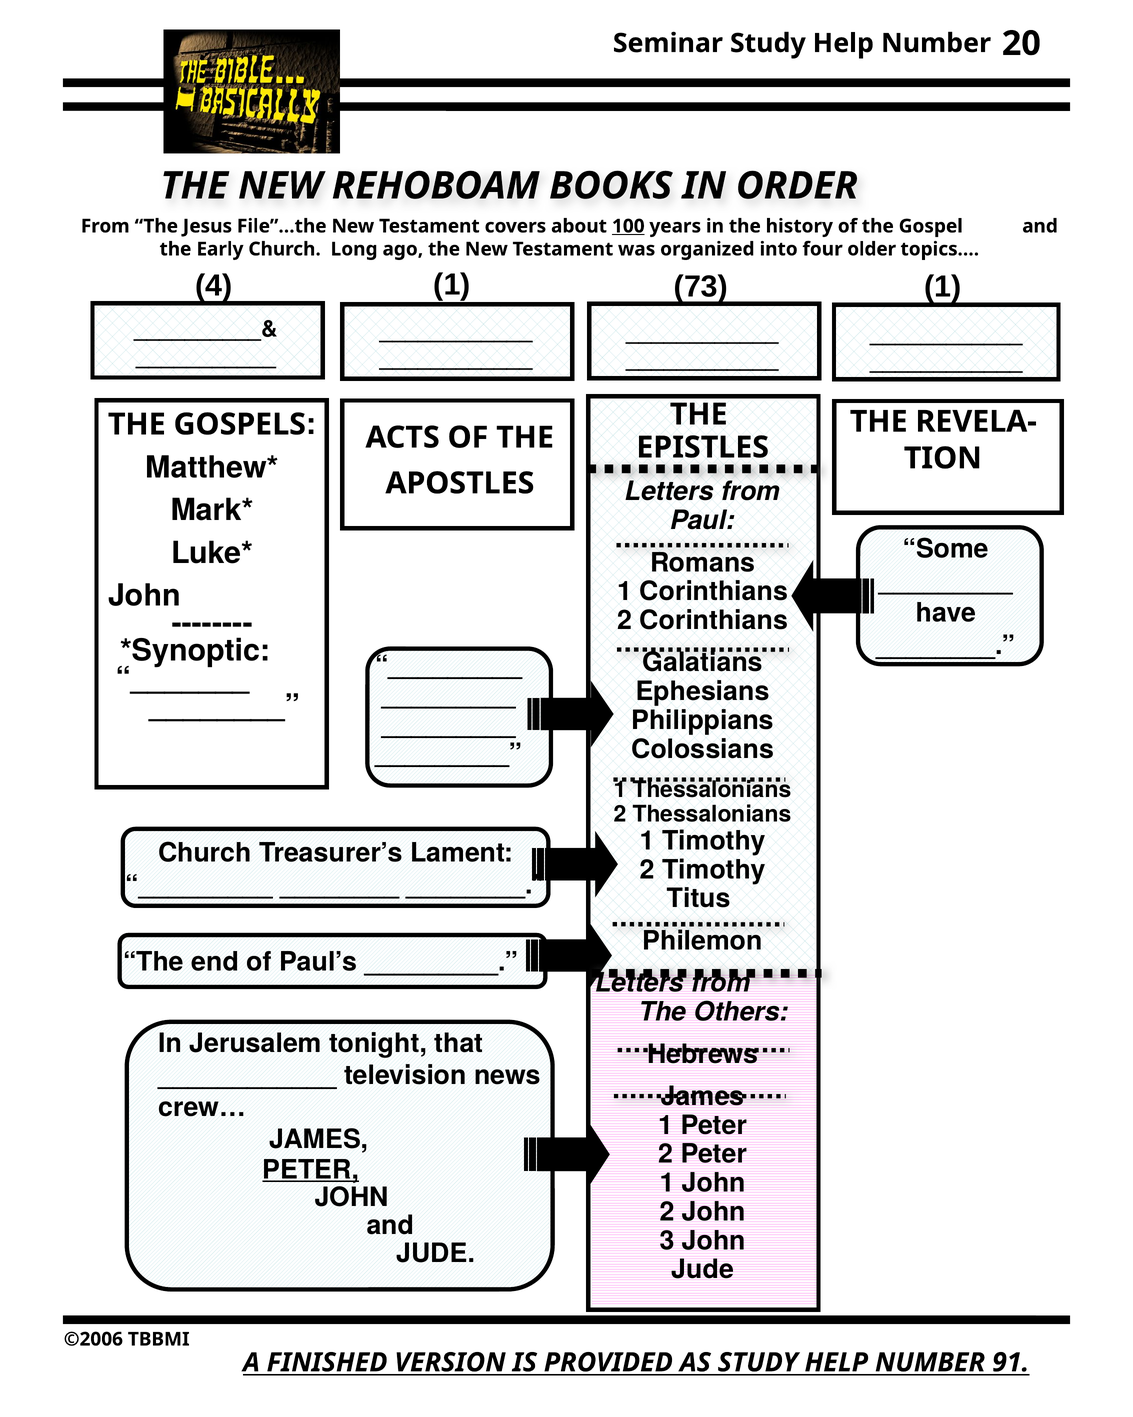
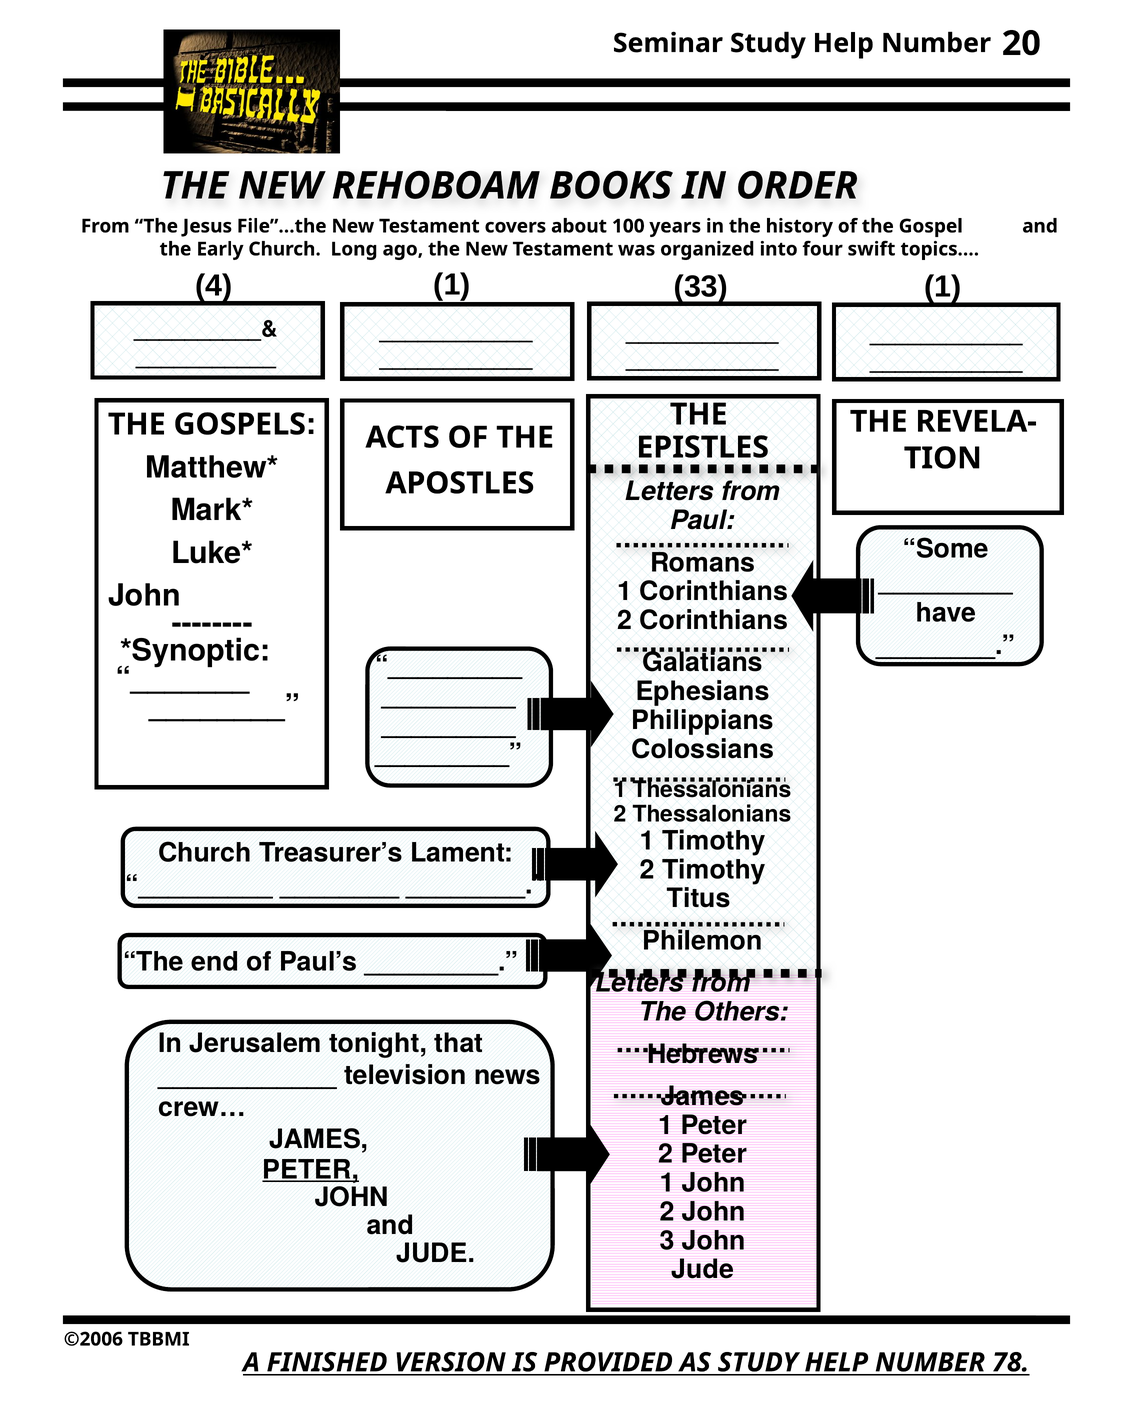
100 underline: present -> none (628, 226)
older: older -> swift (871, 249)
73: 73 -> 33 (701, 287)
91: 91 -> 78 (1011, 1363)
